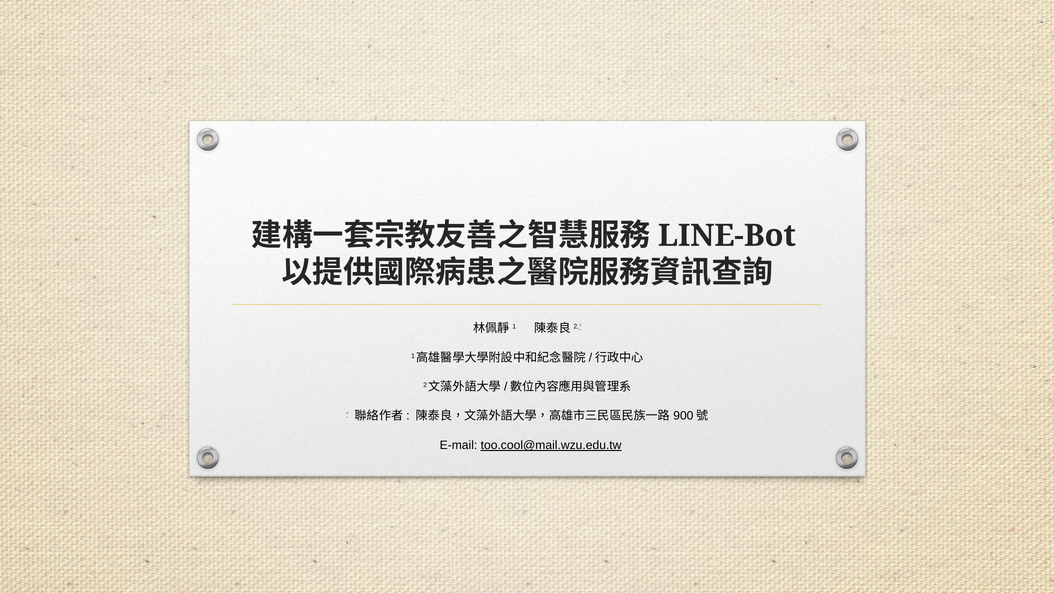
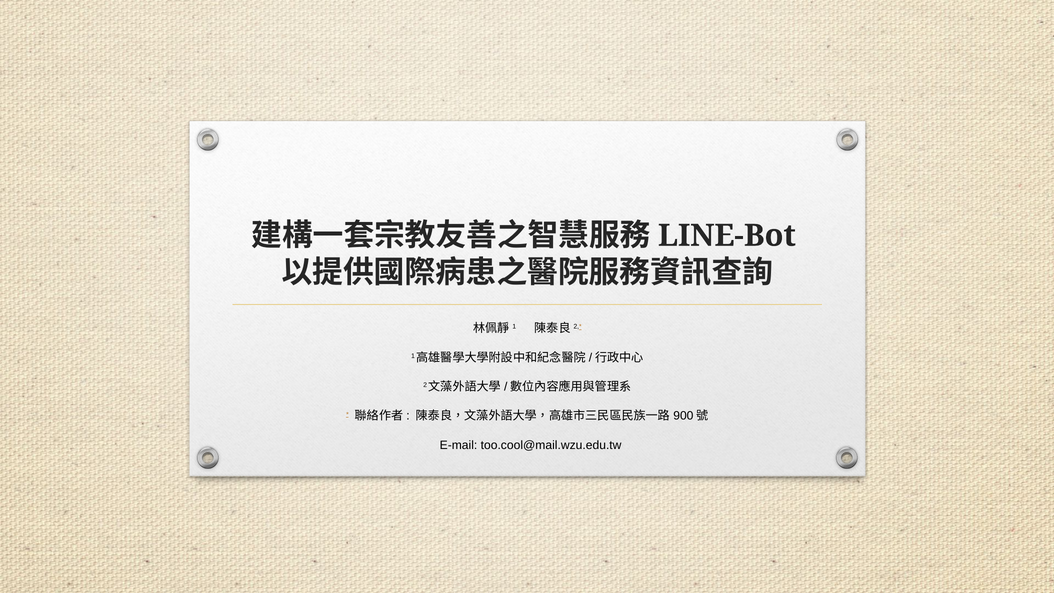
too.cool@mail.wzu.edu.tw underline: present -> none (551, 445)
